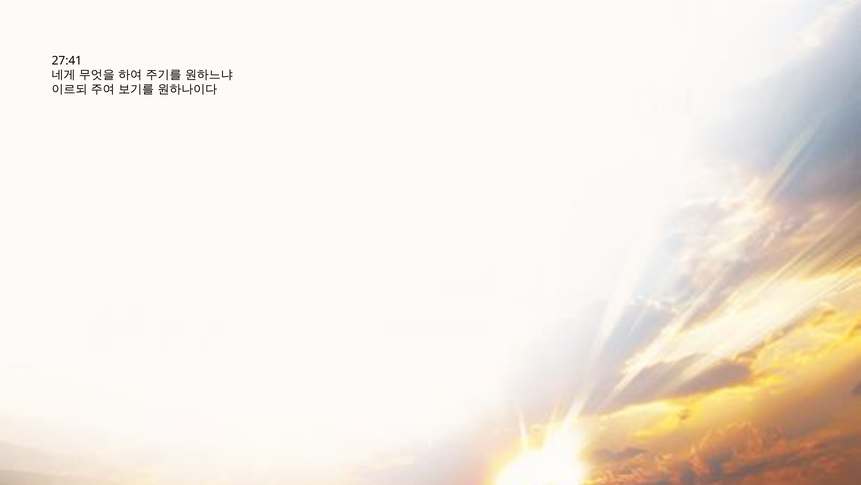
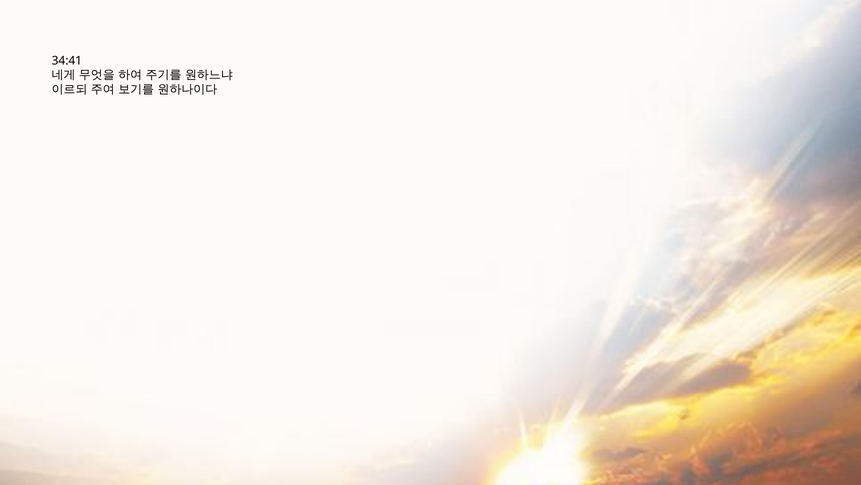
27:41: 27:41 -> 34:41 (67, 61)
